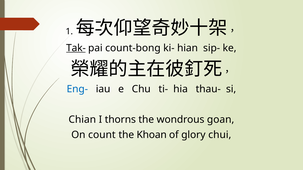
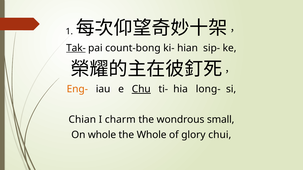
Eng- colour: blue -> orange (77, 89)
Chu underline: none -> present (141, 89)
thau-: thau- -> long- (208, 89)
thorns: thorns -> charm (120, 120)
goan: goan -> small (221, 120)
On count: count -> whole (102, 135)
the Khoan: Khoan -> Whole (152, 135)
